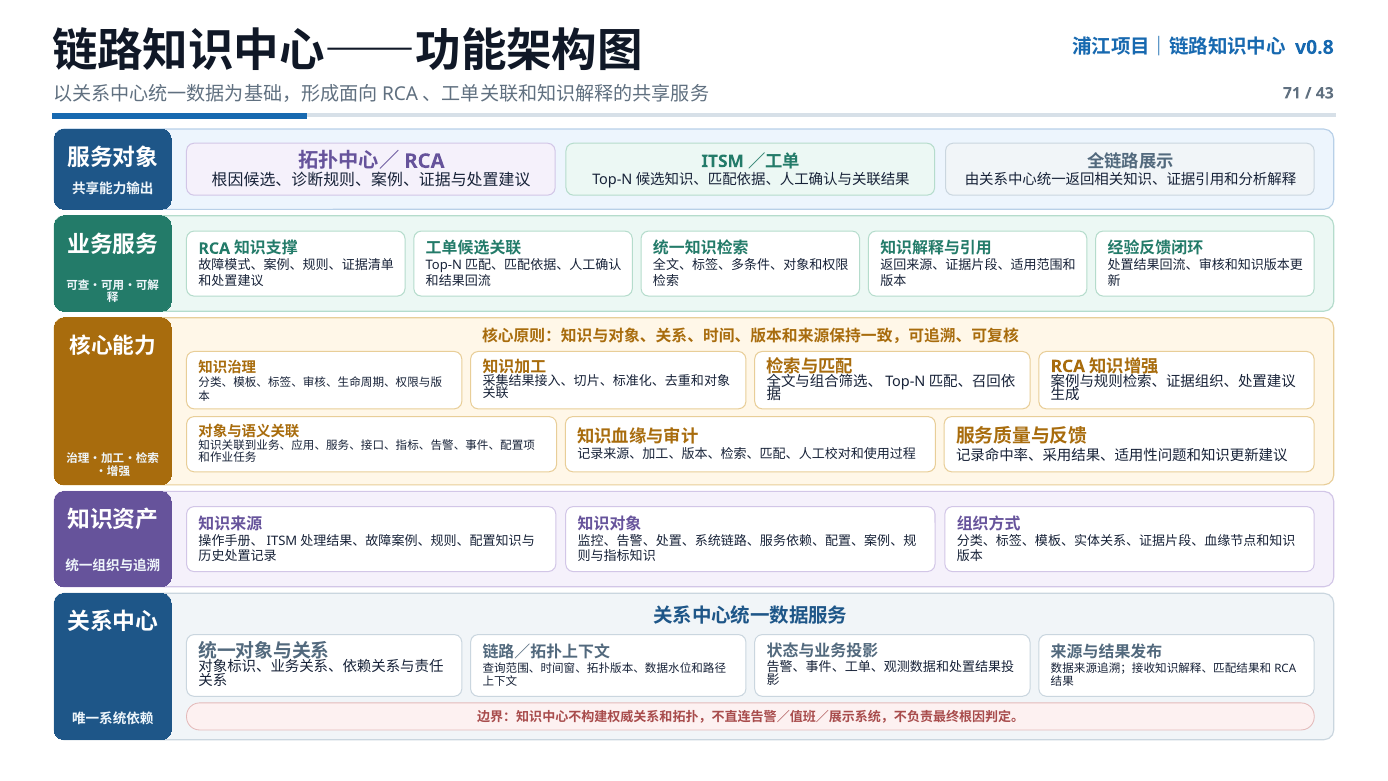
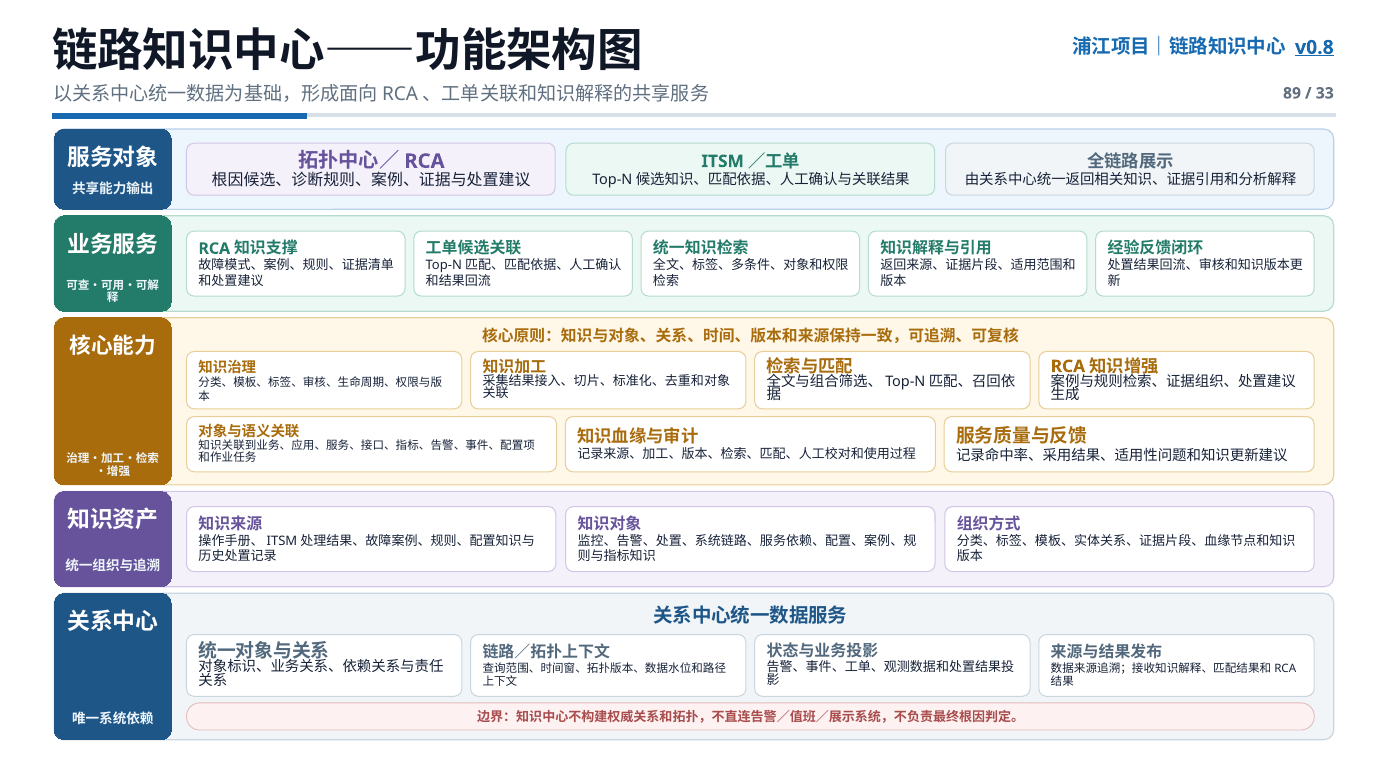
v0.8 underline: none -> present (1314, 47)
71: 71 -> 89 (1292, 93)
43: 43 -> 33 (1325, 93)
